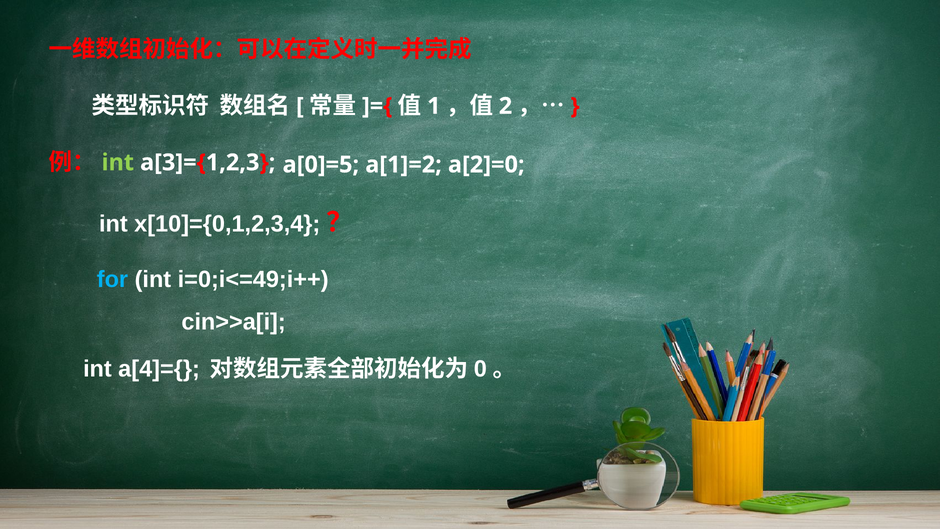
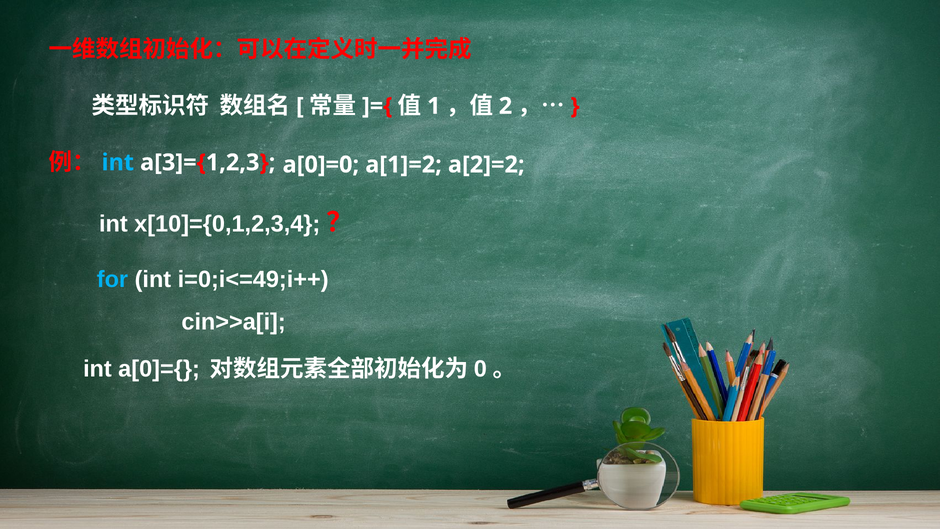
int colour: light green -> light blue (118, 162)
a[0]=5: a[0]=5 -> a[0]=0 (321, 165)
a[2]=0: a[2]=0 -> a[2]=2 (486, 165)
a[4]={: a[4]={ -> a[0]={ (159, 369)
